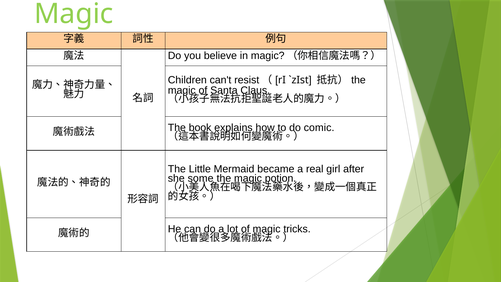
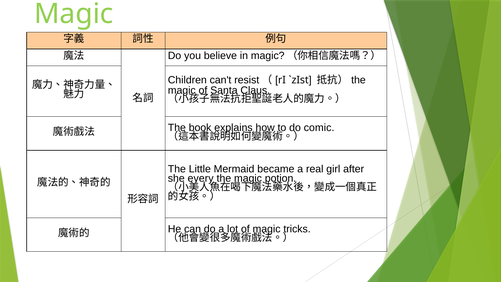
some: some -> every (201, 178)
